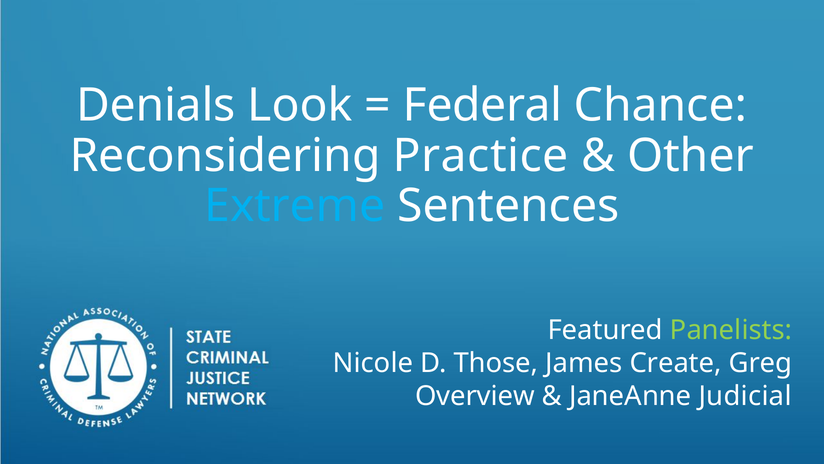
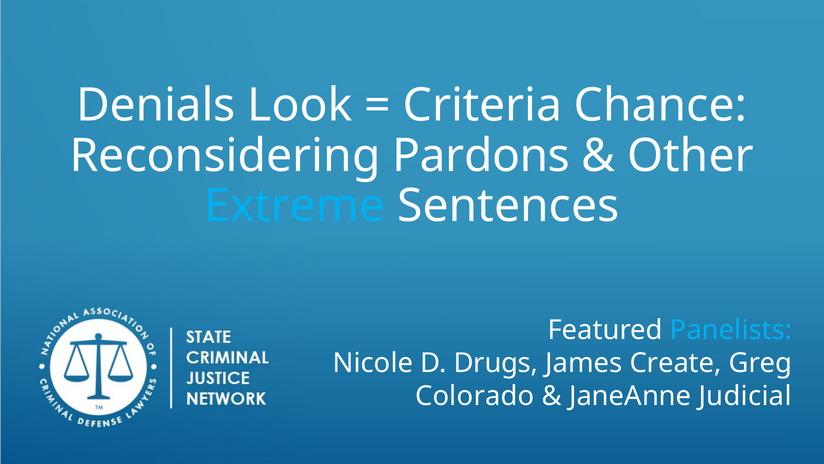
Federal: Federal -> Criteria (483, 106)
Practice: Practice -> Pardons (481, 156)
Panelists colour: light green -> light blue (731, 330)
Those: Those -> Drugs (496, 363)
Overview: Overview -> Colorado (475, 396)
